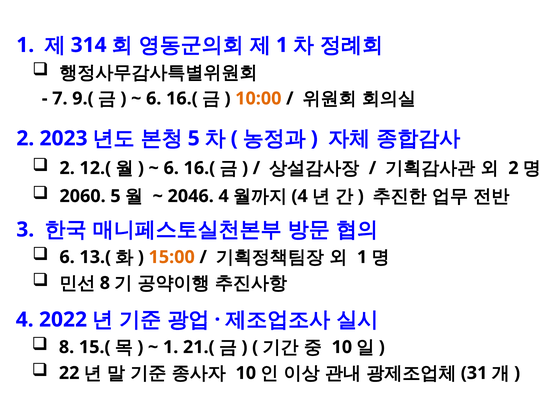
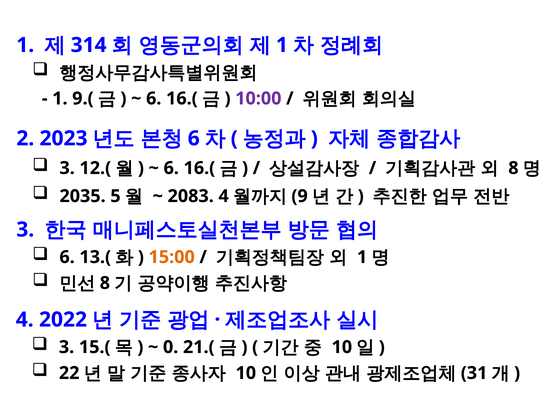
7: 7 -> 1 (60, 98)
10:00 colour: orange -> purple (258, 98)
5: 5 -> 6 (194, 138)
2: 2 -> 3 (67, 168)
2: 2 -> 8 (513, 168)
2060: 2060 -> 2035 (83, 196)
2046: 2046 -> 2083 (191, 196)
4: 4 -> 9 (300, 196)
8: 8 -> 3 (67, 347)
1: 1 -> 0 (171, 347)
